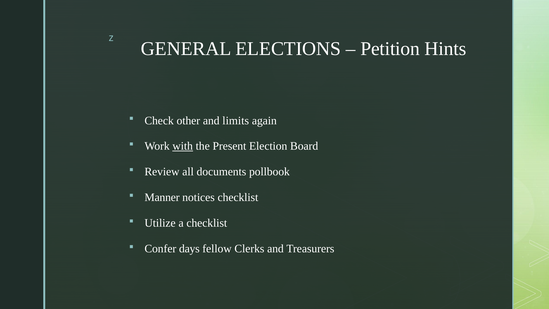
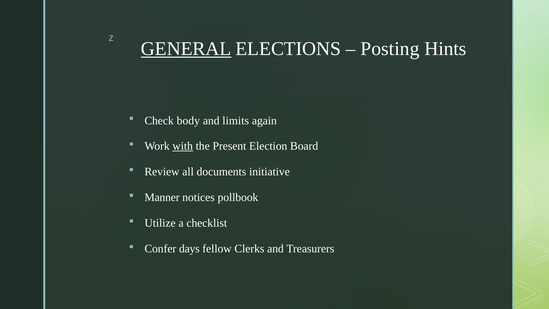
GENERAL underline: none -> present (186, 49)
Petition: Petition -> Posting (390, 49)
other: other -> body (188, 120)
pollbook: pollbook -> initiative (269, 172)
notices checklist: checklist -> pollbook (238, 197)
